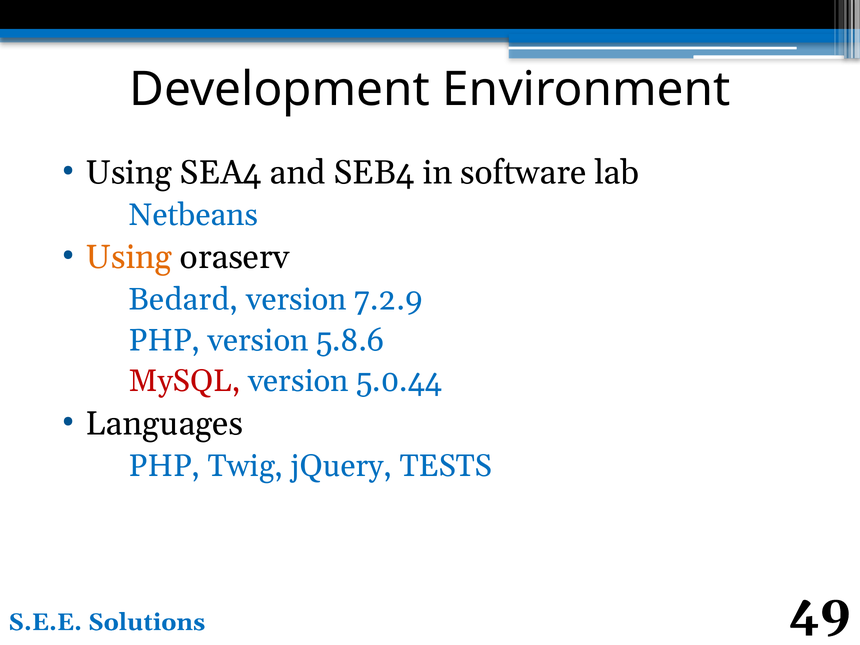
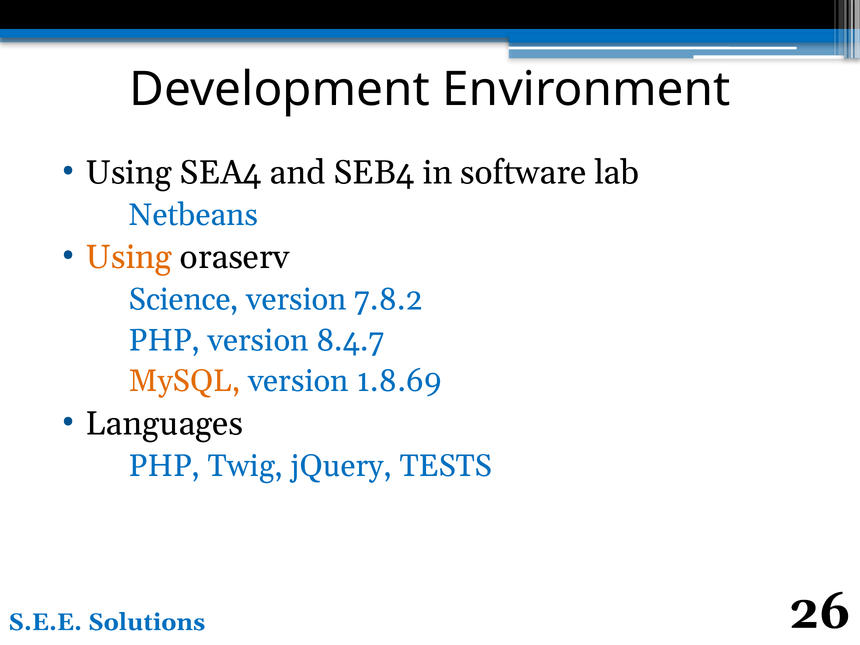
Bedard: Bedard -> Science (184, 300)
7.2.9: 7.2.9 -> 7.8.2 (389, 300)
5.8.6: 5.8.6 -> 8.4.7 (350, 340)
MySQL colour: red -> orange (185, 381)
5.0.44: 5.0.44 -> 1.8.69 (399, 381)
49: 49 -> 26 (820, 612)
